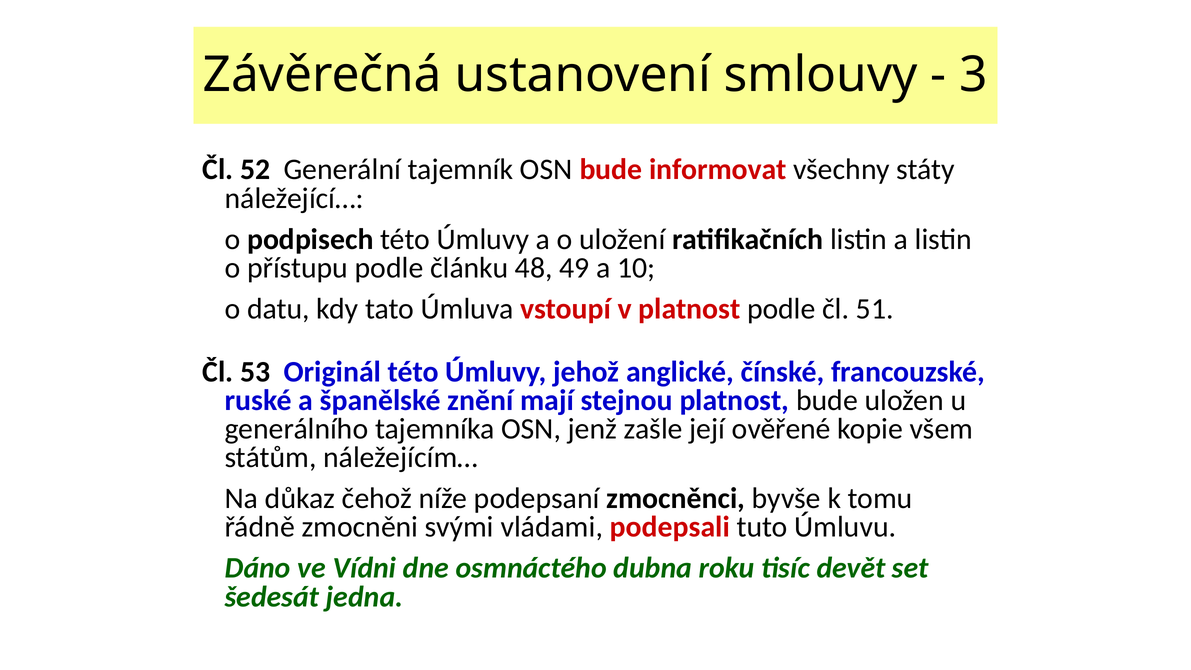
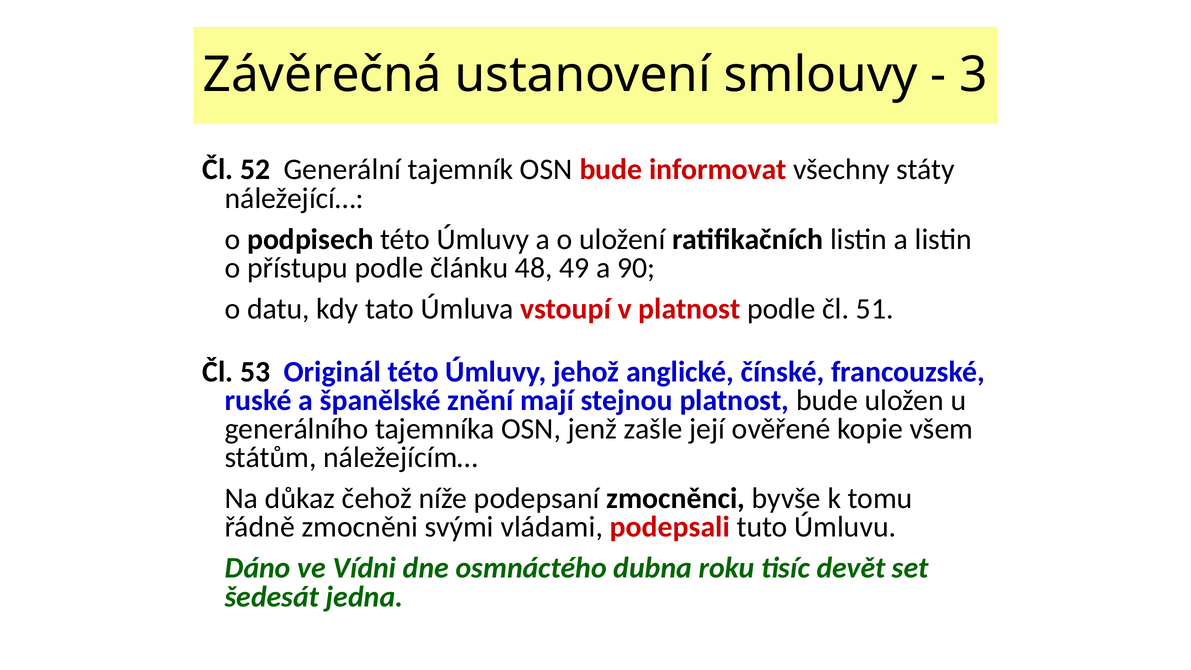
10: 10 -> 90 (636, 268)
